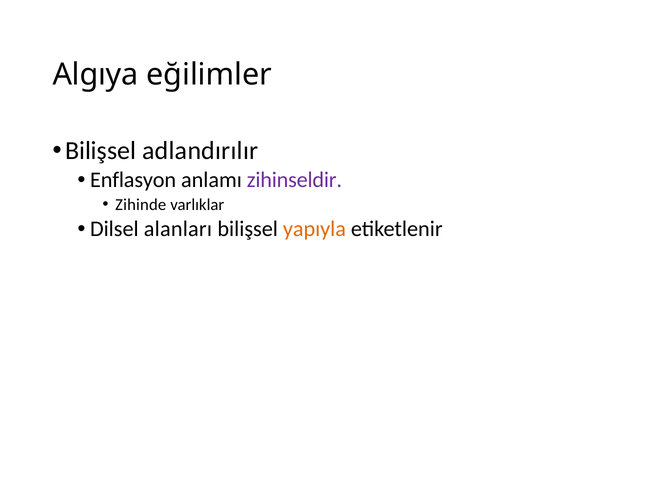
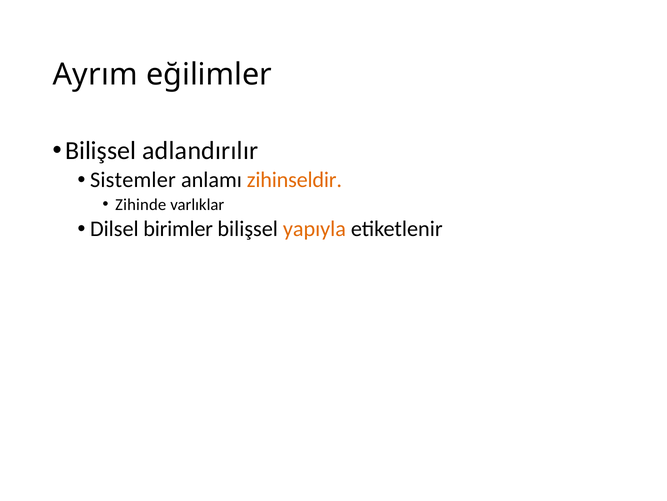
Algıya: Algıya -> Ayrım (95, 75)
Enflasyon: Enflasyon -> Sistemler (133, 180)
zihinseldir colour: purple -> orange (294, 180)
alanları: alanları -> birimler (178, 229)
